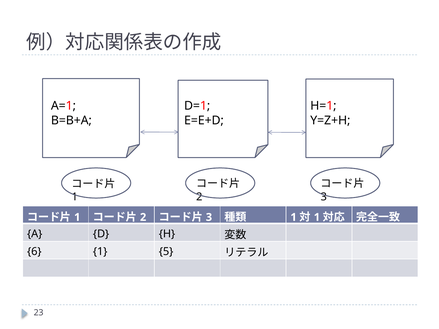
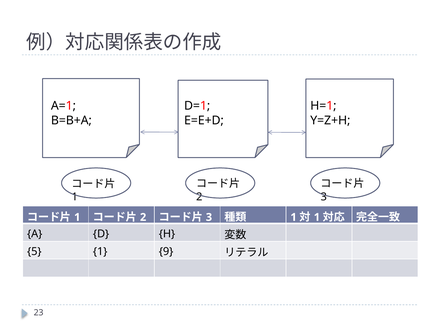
6: 6 -> 5 (34, 252)
5: 5 -> 9 (166, 252)
